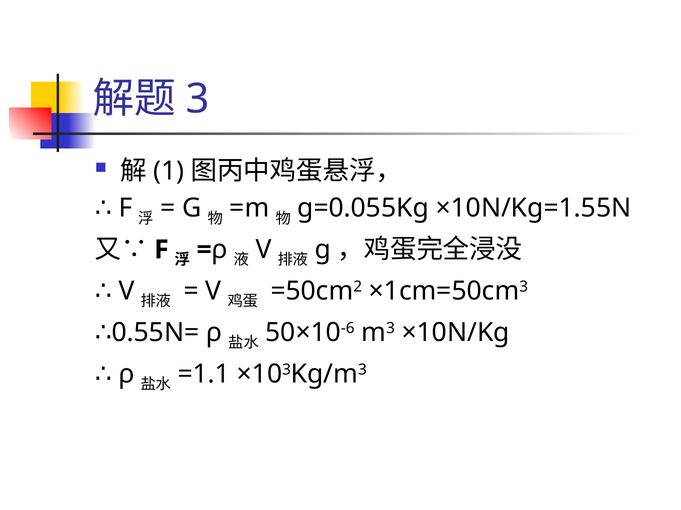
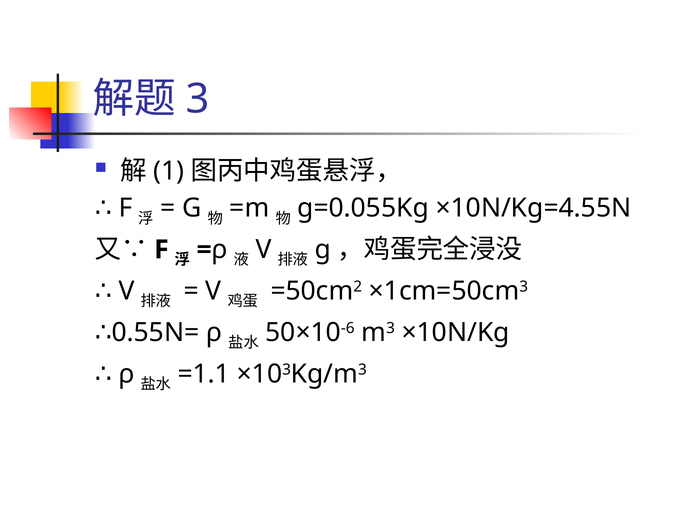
×10N/Kg=1.55N: ×10N/Kg=1.55N -> ×10N/Kg=4.55N (533, 209)
